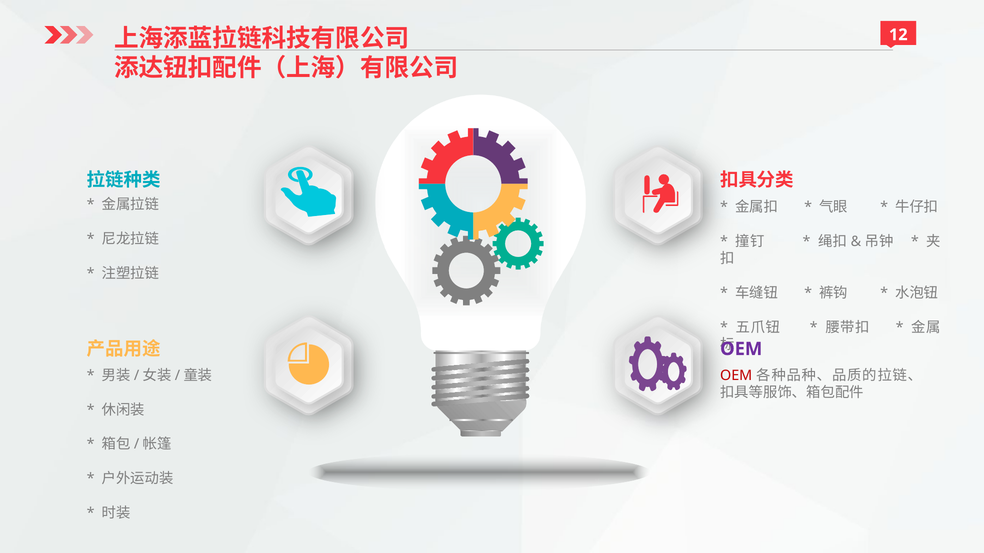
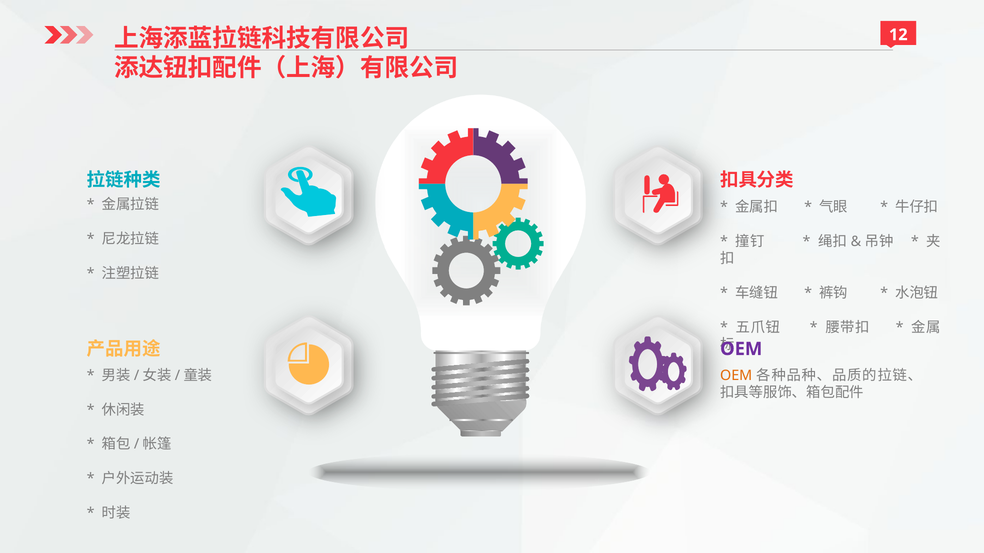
OEM colour: red -> orange (736, 376)
